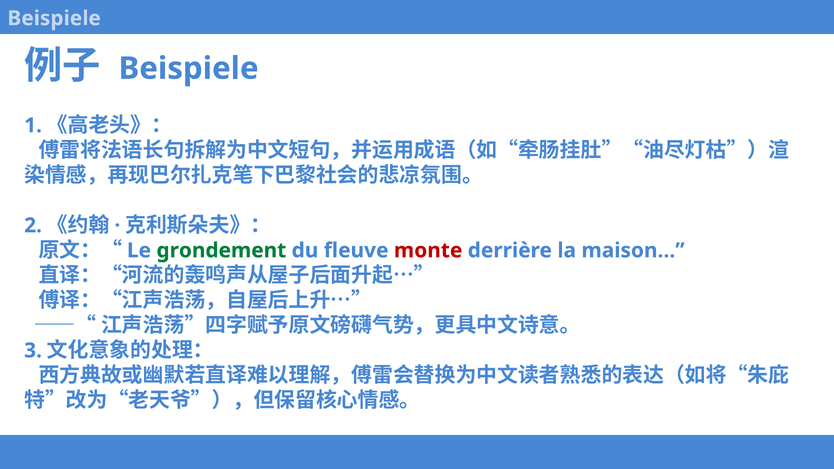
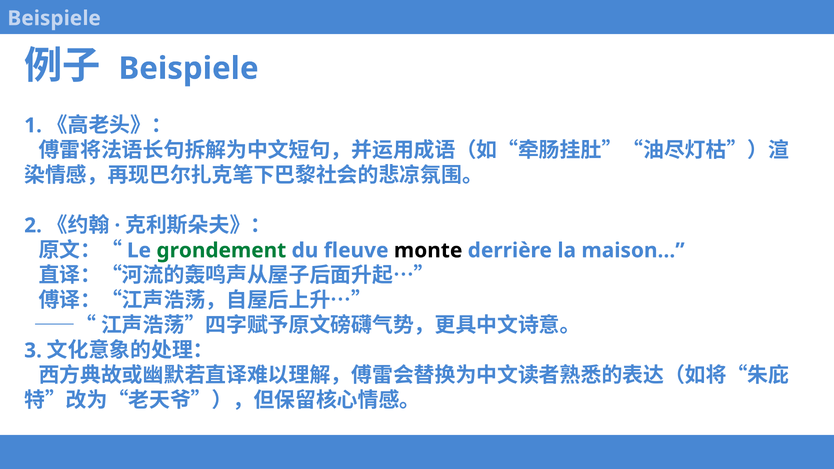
monte colour: red -> black (428, 251)
